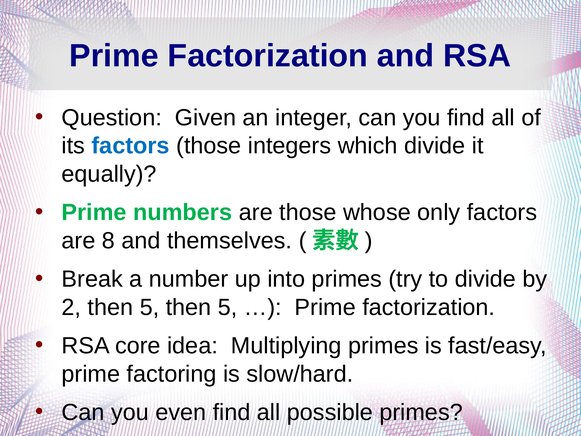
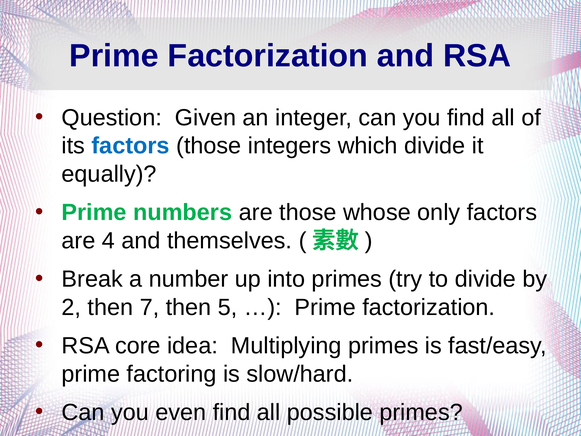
8: 8 -> 4 (108, 240)
2 then 5: 5 -> 7 (150, 307)
